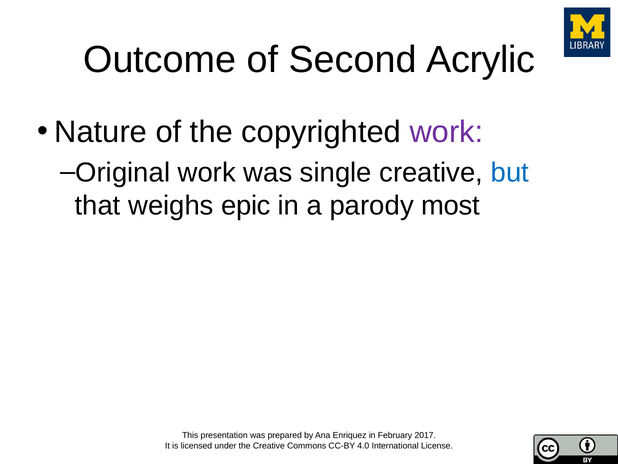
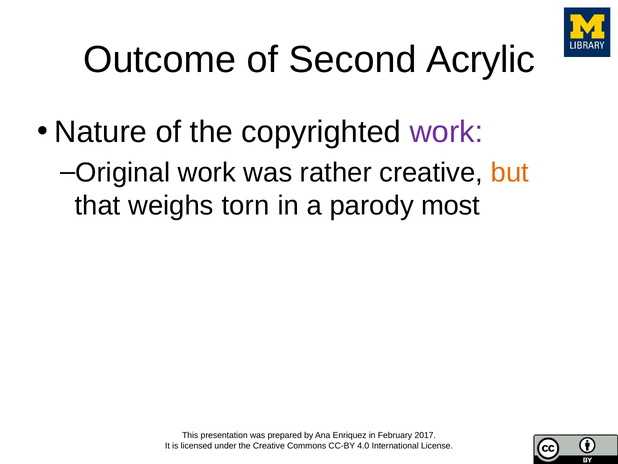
single: single -> rather (336, 172)
but colour: blue -> orange (510, 172)
epic: epic -> torn (246, 205)
